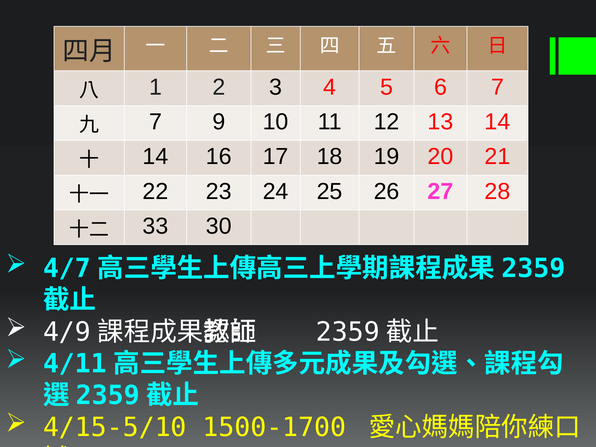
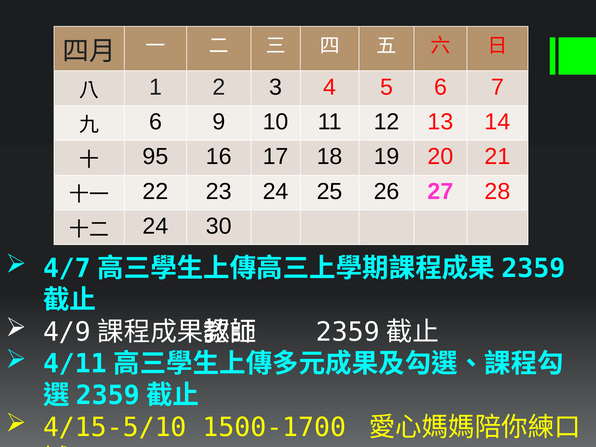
7: 7 -> 6 (155, 122)
14: 14 -> 95 (155, 157)
33: 33 -> 24 (155, 226)
